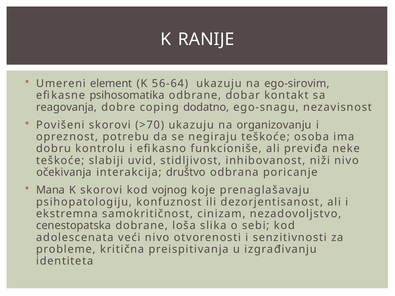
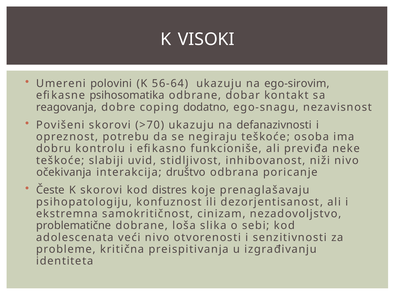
RANIJE: RANIJE -> VISOKI (206, 39)
element: element -> polovini (111, 84)
organizovanju: organizovanju -> defanazivnosti (274, 125)
Mana: Mana -> Česte (50, 190)
vojnog: vojnog -> distres (170, 190)
cenestopatska: cenestopatska -> problematične (74, 226)
